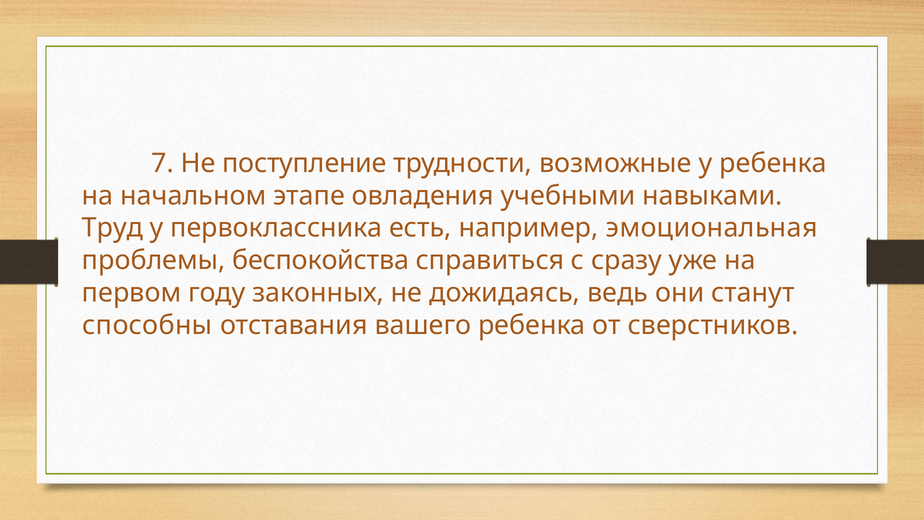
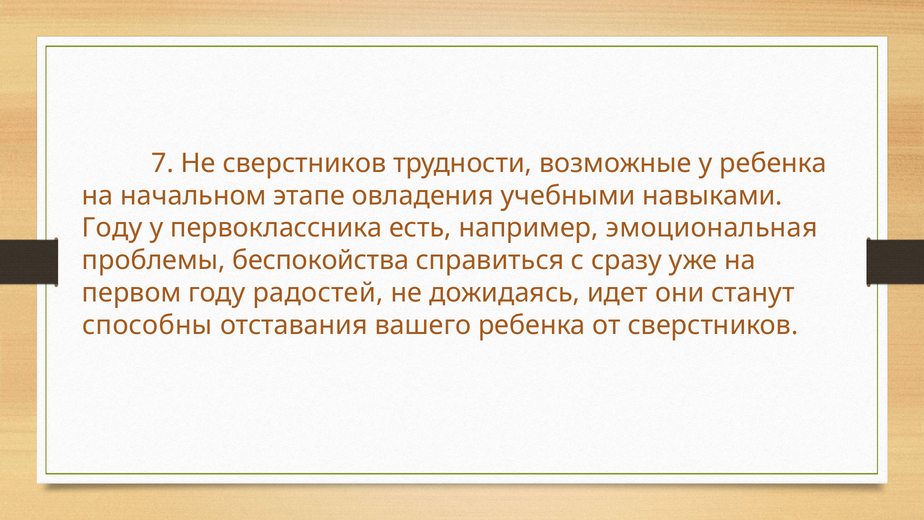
Не поступление: поступление -> сверстников (304, 163)
Труд: Труд -> Году (112, 228)
законных: законных -> радостей (318, 293)
ведь: ведь -> идет (617, 293)
